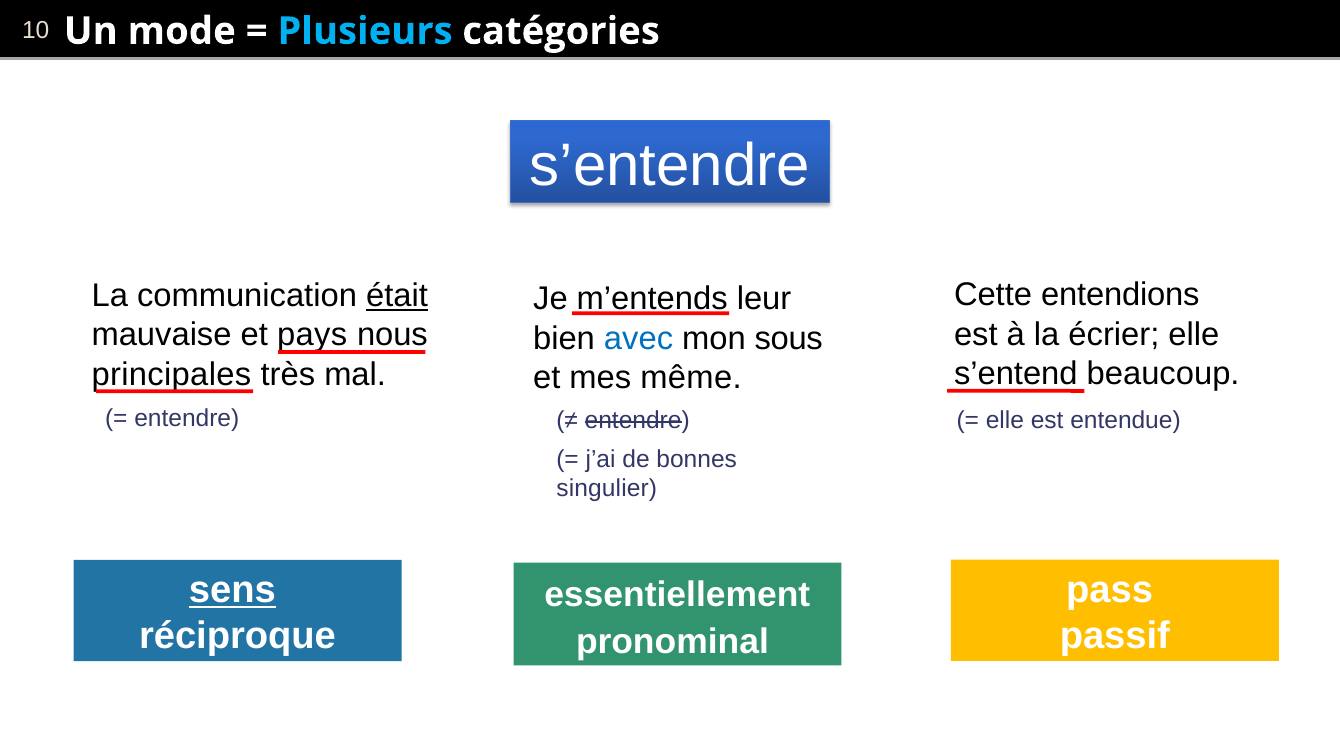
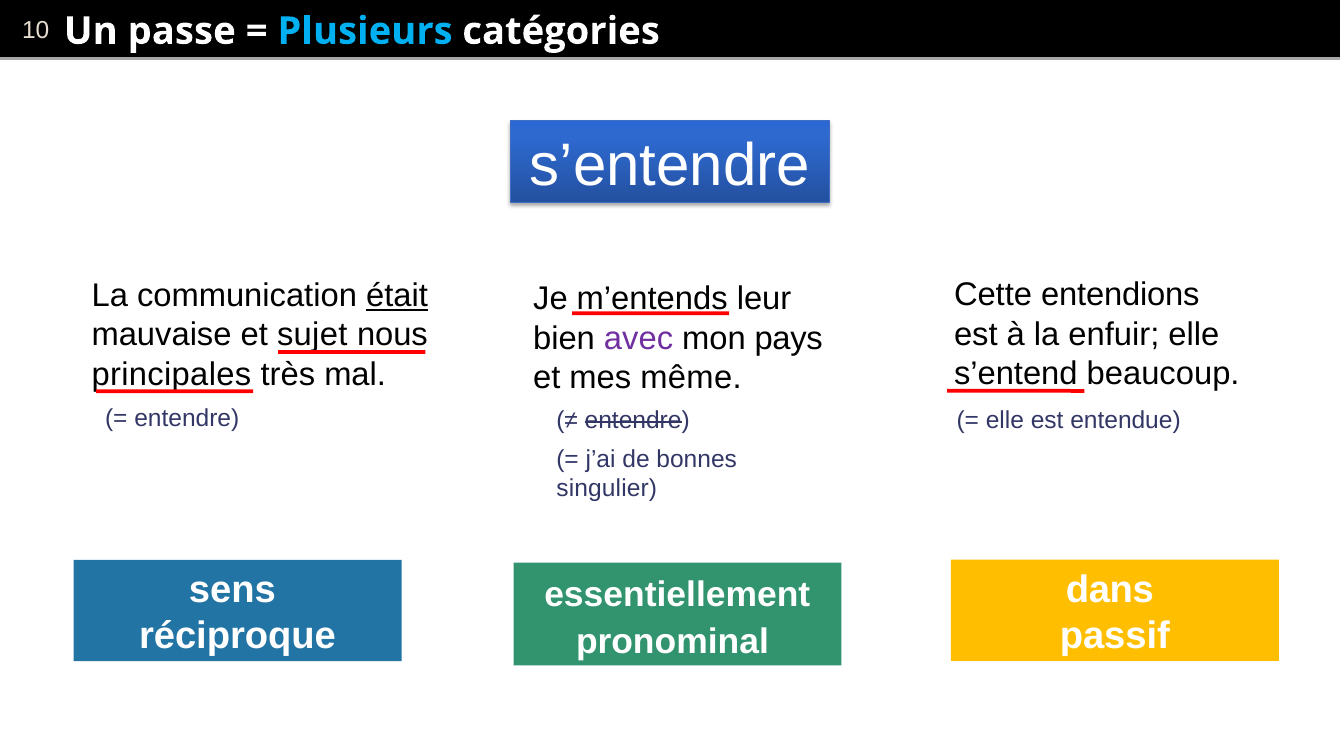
mode: mode -> passe (182, 31)
écrier: écrier -> enfuir (1114, 334)
pays: pays -> sujet (312, 335)
avec colour: blue -> purple (639, 338)
sous: sous -> pays (789, 338)
pass: pass -> dans (1110, 590)
sens underline: present -> none (232, 590)
